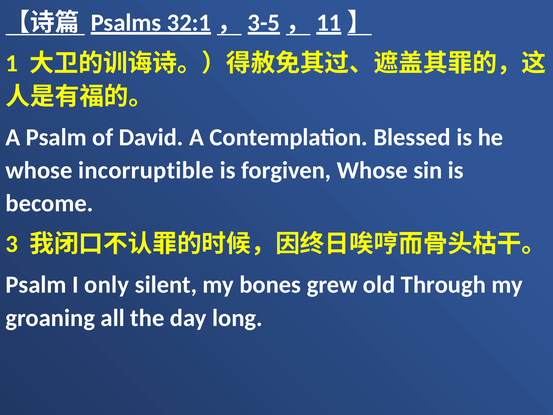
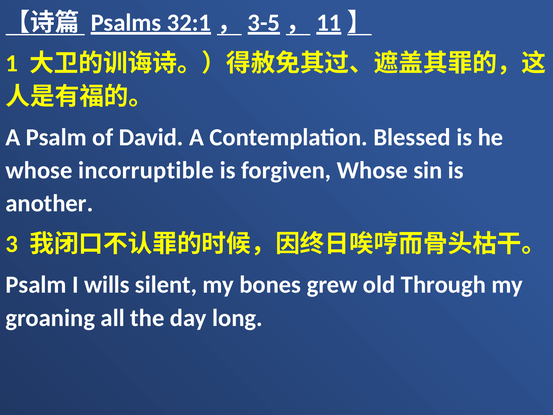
become: become -> another (49, 203)
only: only -> wills (107, 285)
